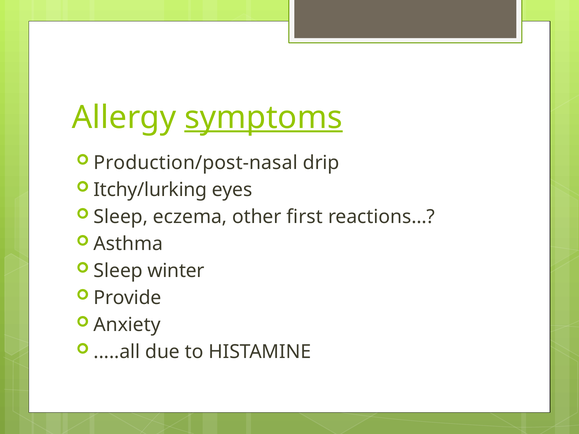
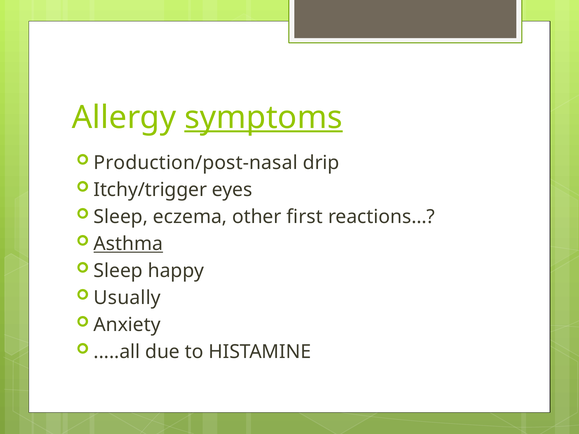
Itchy/lurking: Itchy/lurking -> Itchy/trigger (150, 190)
Asthma underline: none -> present (128, 244)
winter: winter -> happy (176, 271)
Provide: Provide -> Usually (127, 298)
